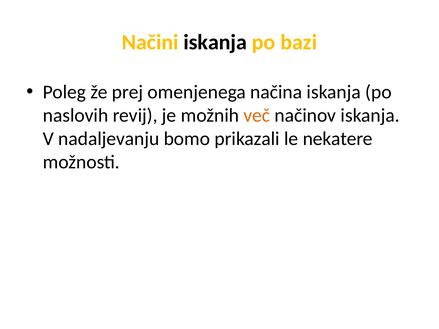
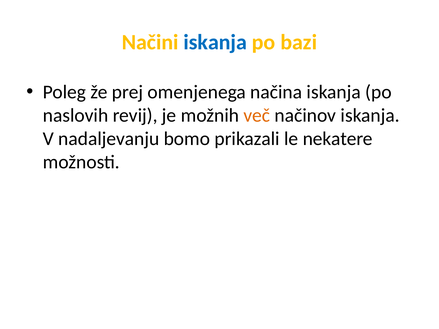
iskanja colour: black -> blue (215, 42)
